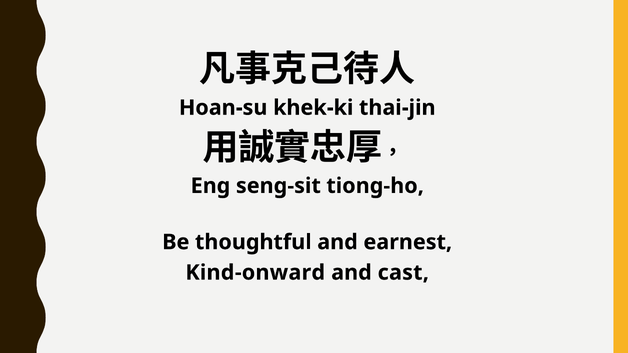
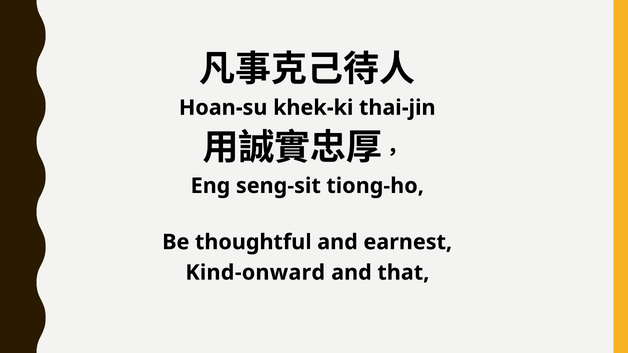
cast: cast -> that (403, 273)
